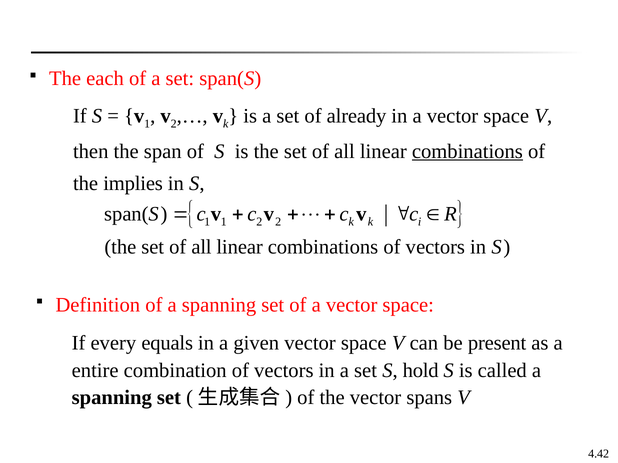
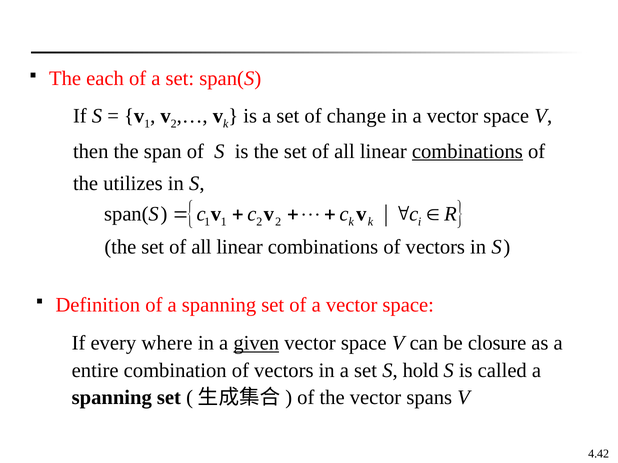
already: already -> change (356, 116)
implies: implies -> utilizes (133, 184)
equals: equals -> where (167, 344)
given underline: none -> present (256, 344)
present: present -> closure (497, 344)
